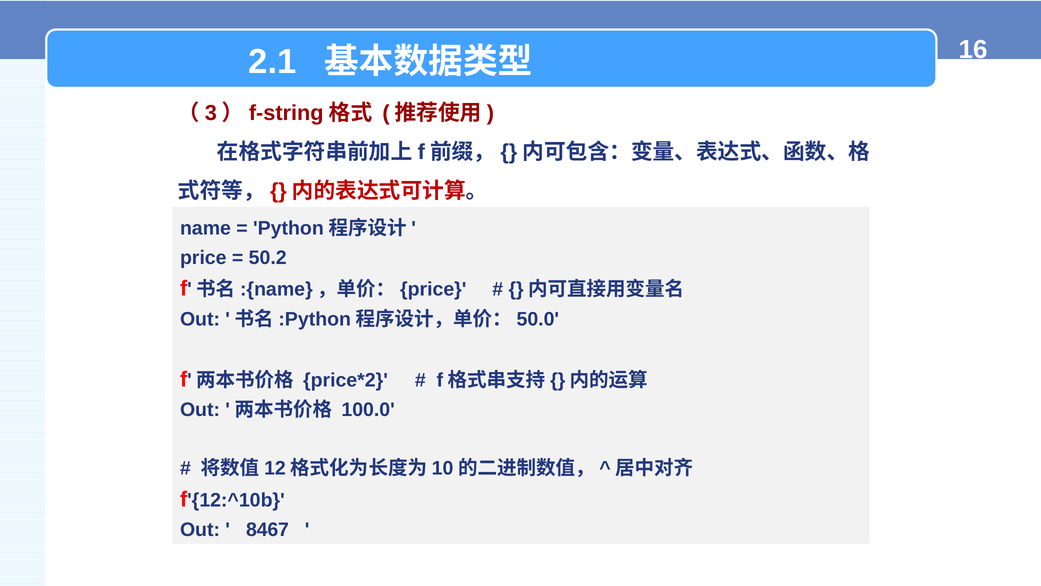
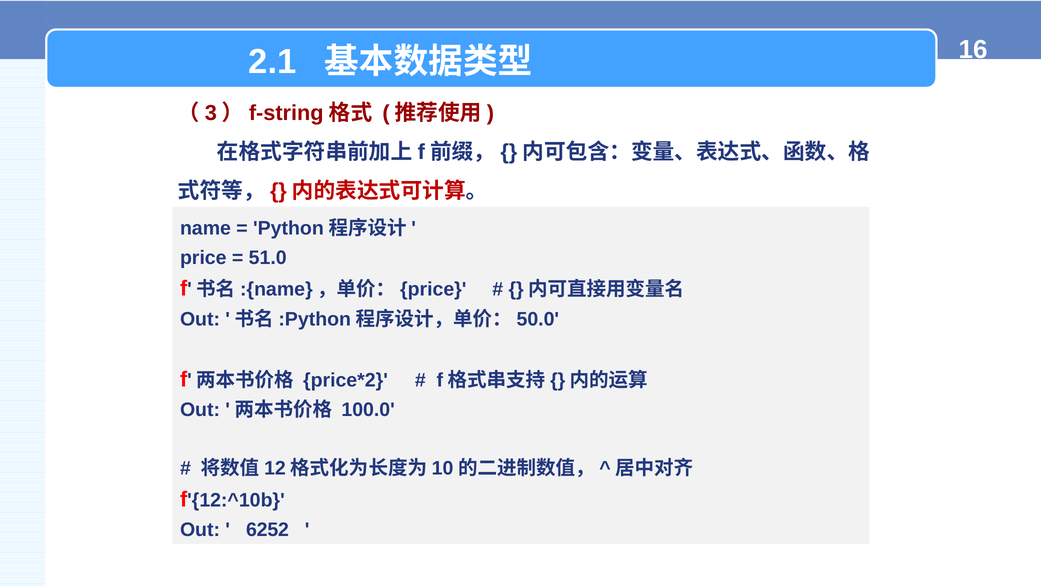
50.2: 50.2 -> 51.0 (268, 257)
8467: 8467 -> 6252 (267, 529)
